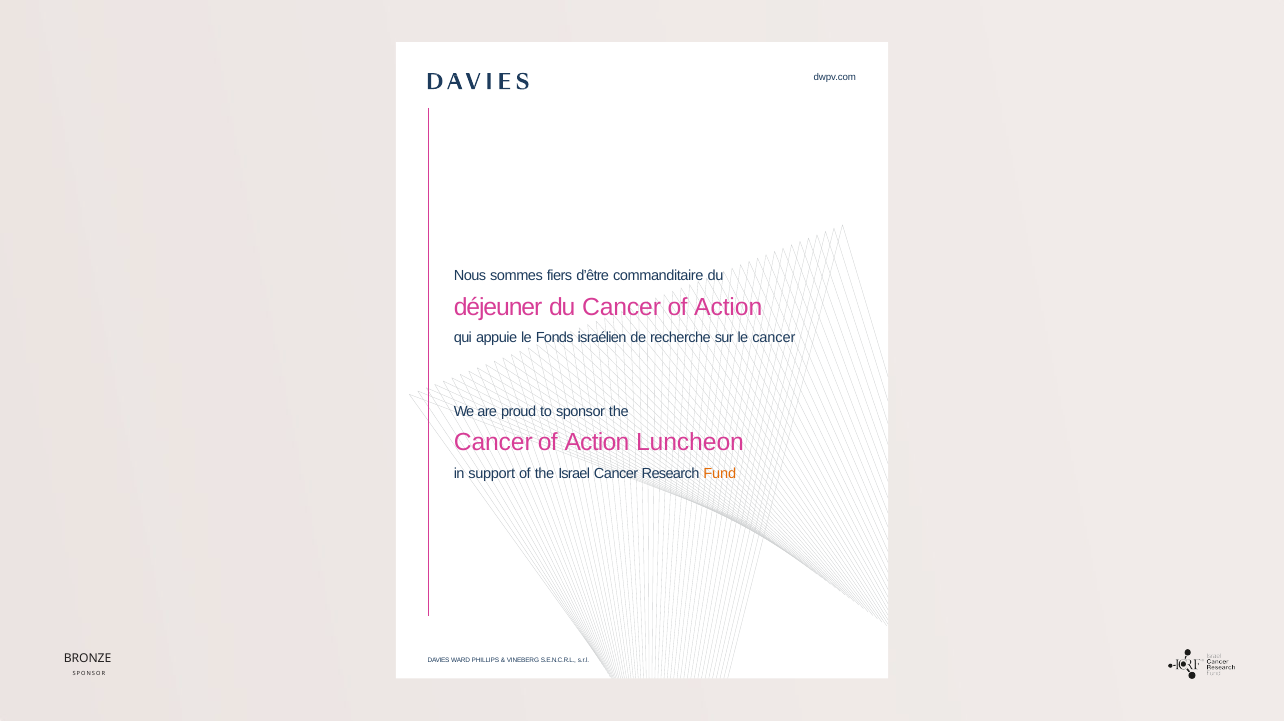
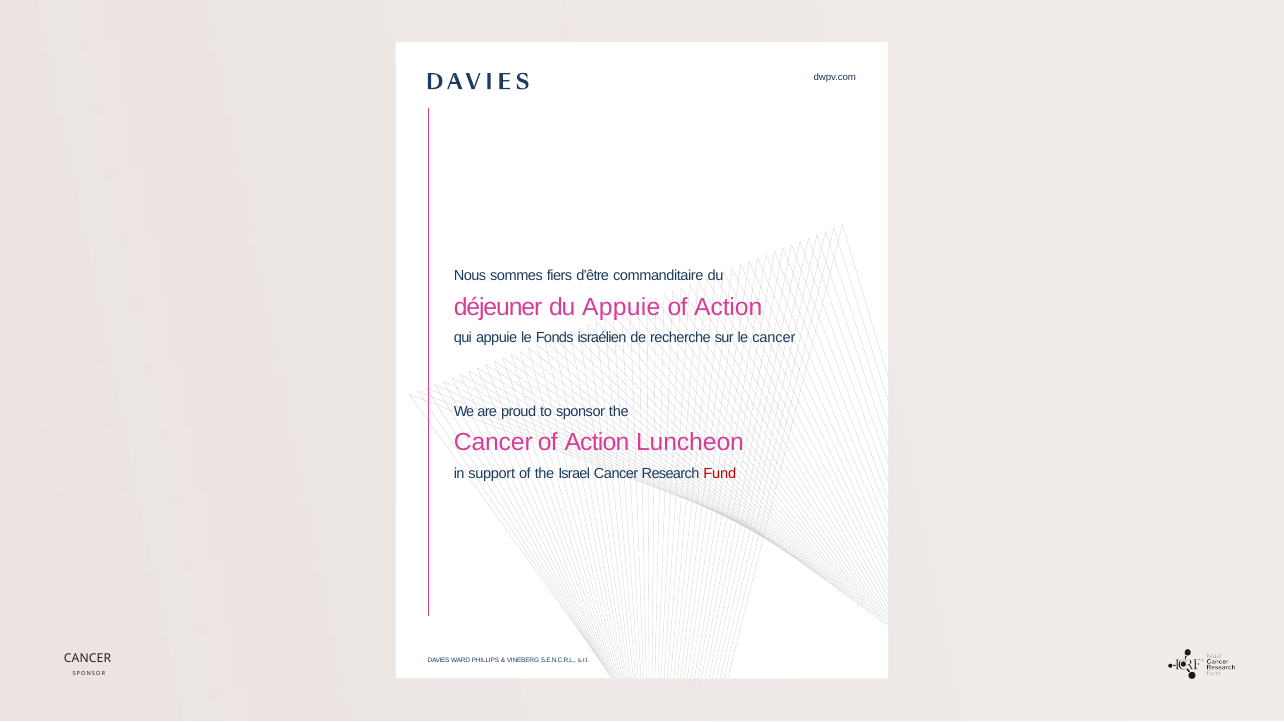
du Cancer: Cancer -> Appuie (621, 307)
Fund colour: orange -> red (720, 473)
BRONZE: BRONZE -> CANCER (87, 658)
